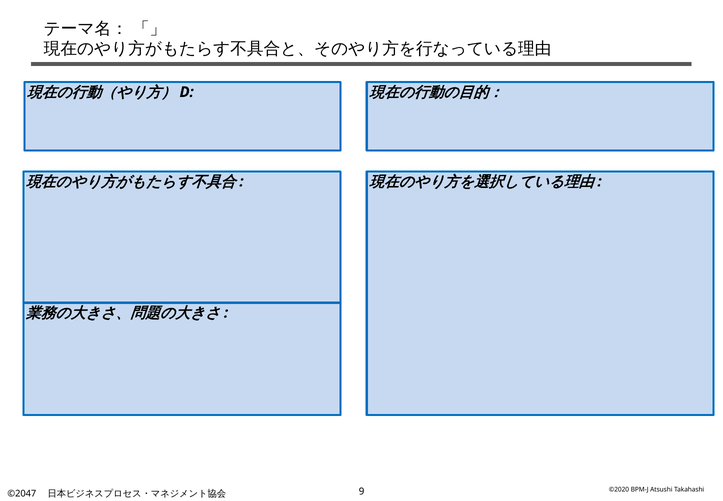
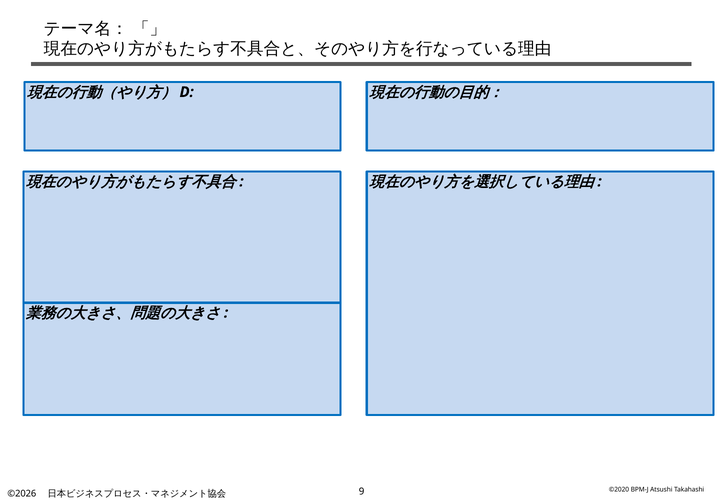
©2047: ©2047 -> ©2026 (22, 493)
